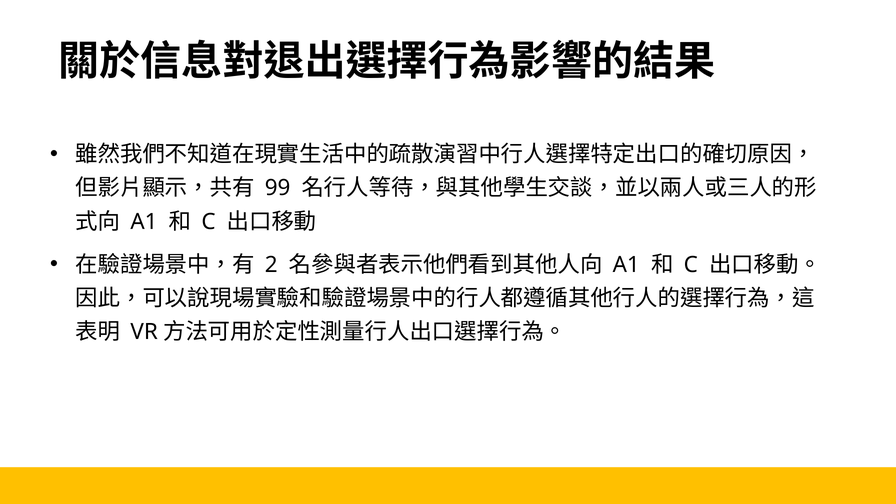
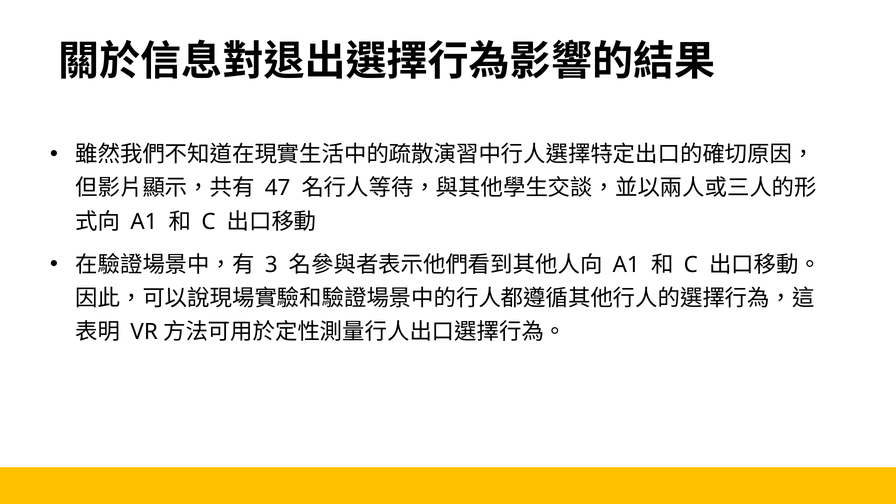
99: 99 -> 47 (278, 188)
2: 2 -> 3 (271, 265)
